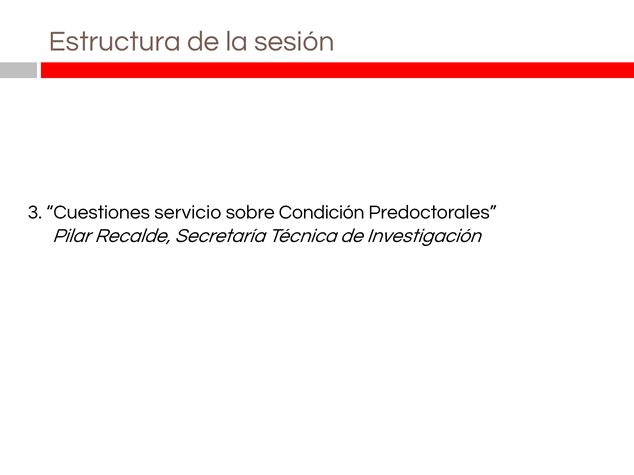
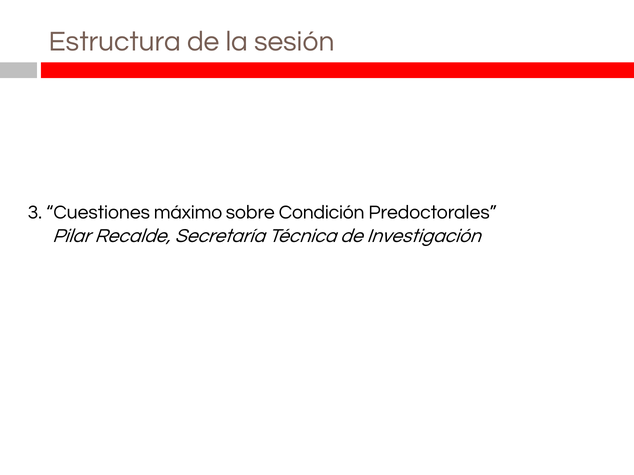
servicio: servicio -> máximo (188, 213)
